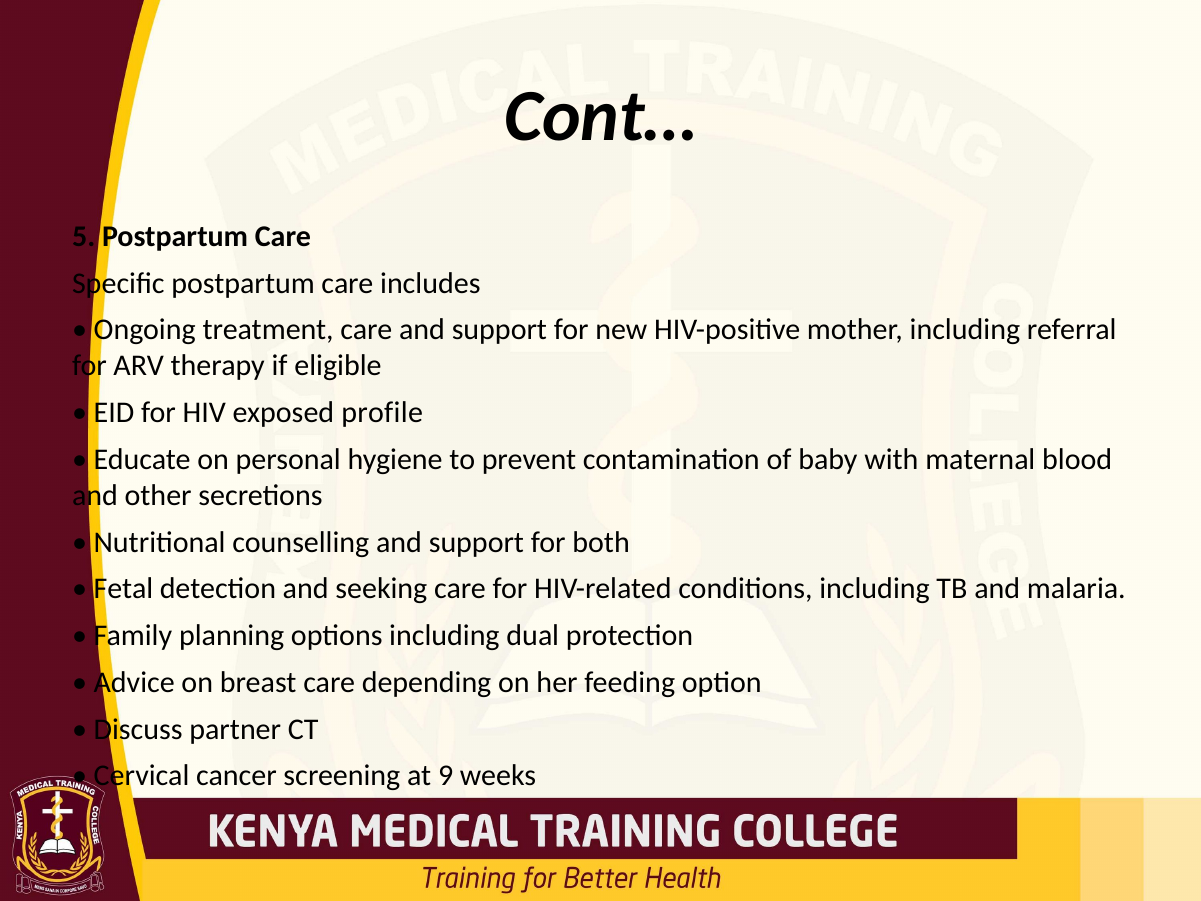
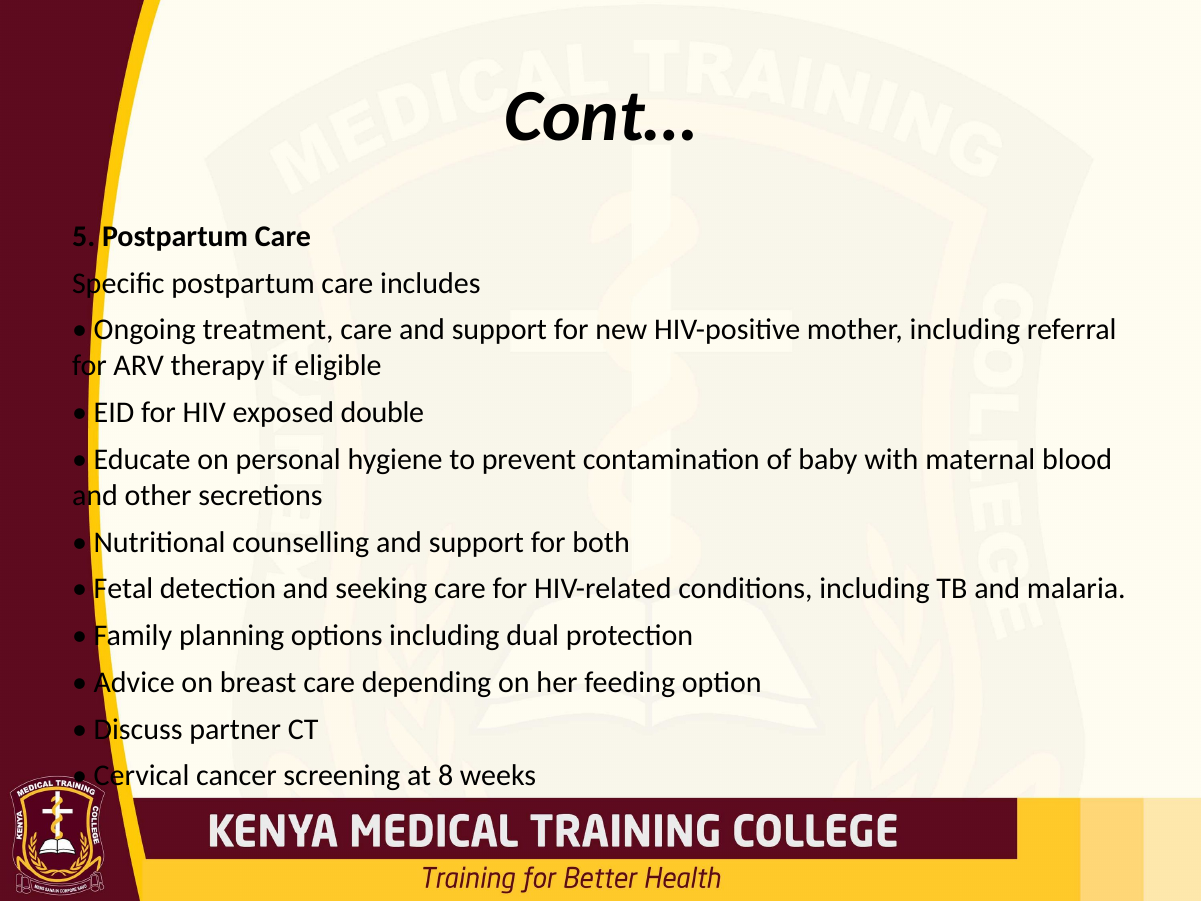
profile: profile -> double (382, 413)
9: 9 -> 8 (446, 776)
